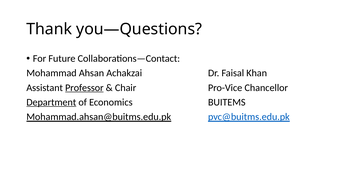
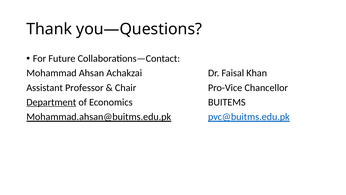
Professor underline: present -> none (84, 88)
